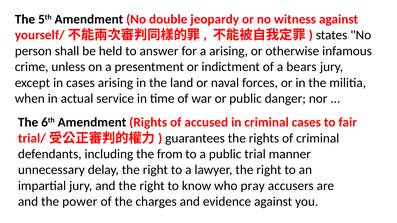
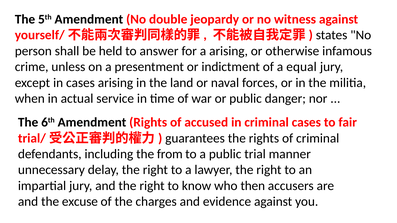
bears: bears -> equal (302, 67)
pray: pray -> then (253, 186)
power: power -> excuse (80, 202)
